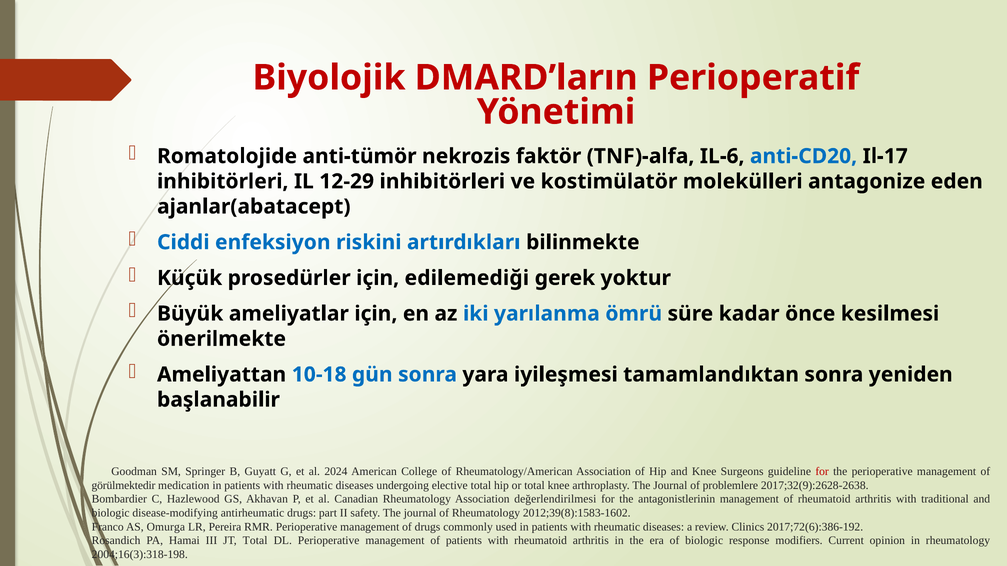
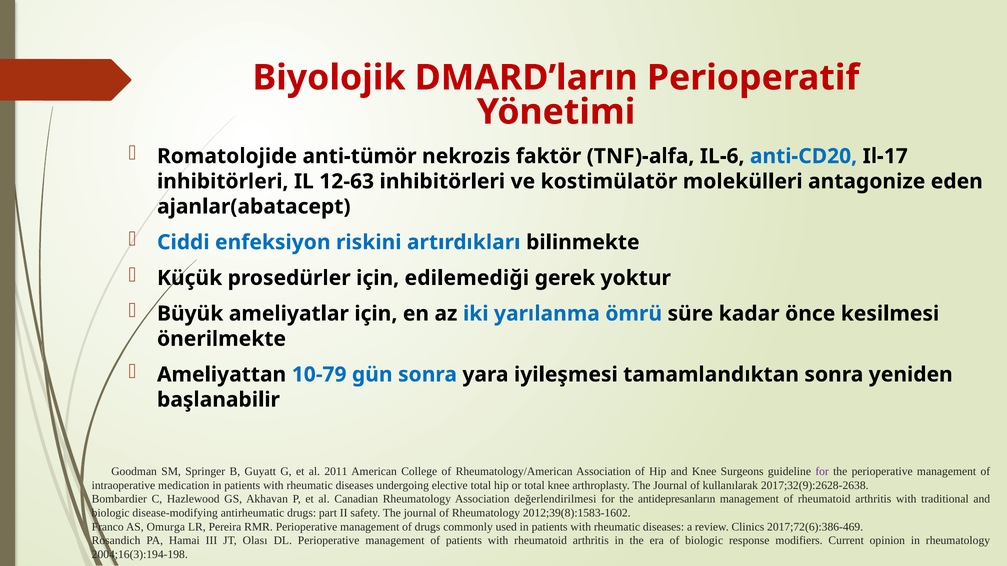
12-29: 12-29 -> 12-63 (347, 182)
10-18: 10-18 -> 10-79 (319, 375)
2024: 2024 -> 2011 (336, 472)
for colour: red -> purple (822, 472)
görülmektedir: görülmektedir -> intraoperative (123, 486)
problemlere: problemlere -> kullanılarak (730, 486)
antagonistlerinin: antagonistlerinin -> antidepresanların (677, 499)
2017;72(6):386-192: 2017;72(6):386-192 -> 2017;72(6):386-469 (815, 527)
JT Total: Total -> Olası (255, 541)
2004;16(3):318-198: 2004;16(3):318-198 -> 2004;16(3):194-198 (140, 555)
